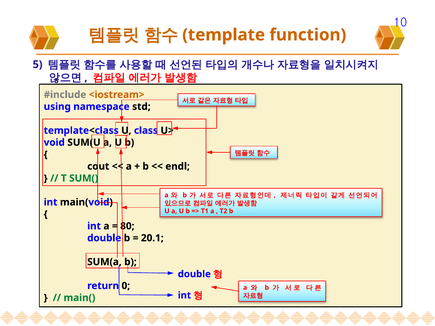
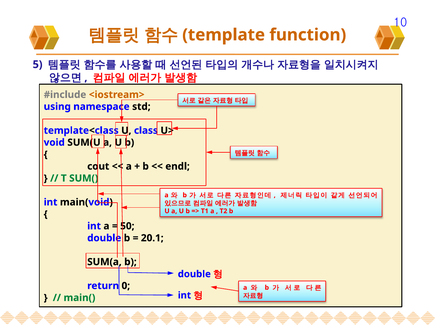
80: 80 -> 50 (127, 226)
